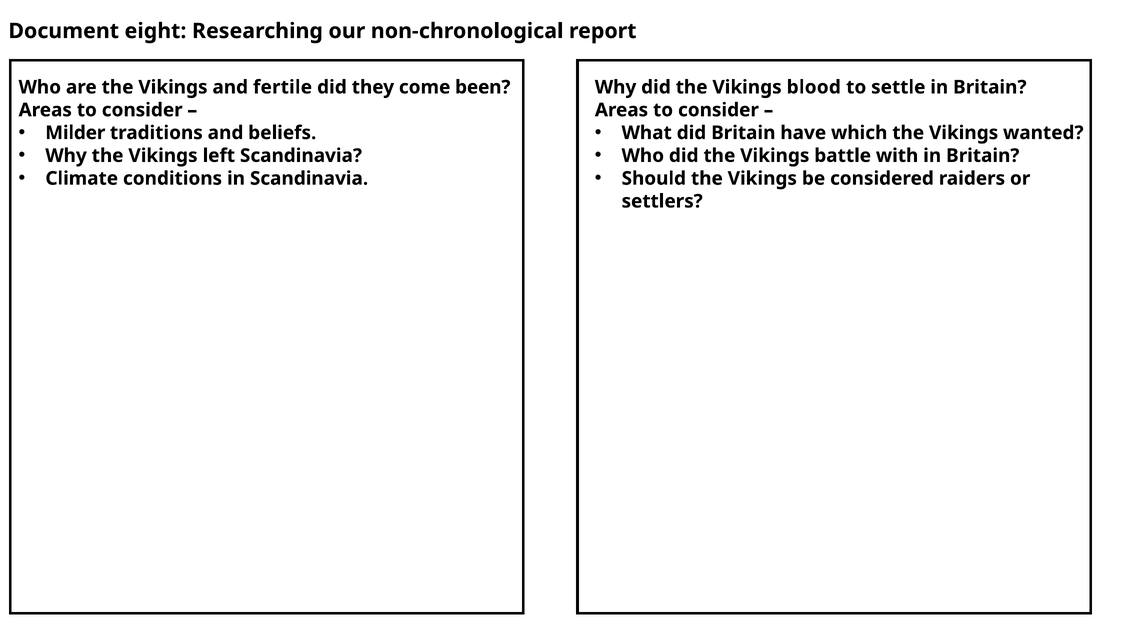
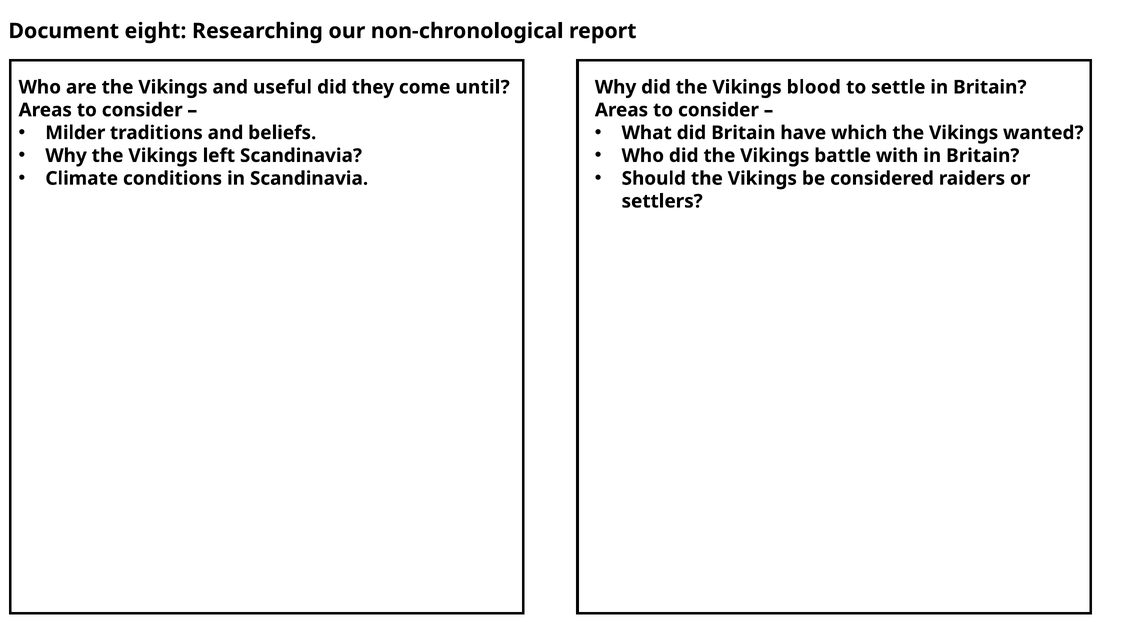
fertile: fertile -> useful (283, 87)
been: been -> until (483, 87)
